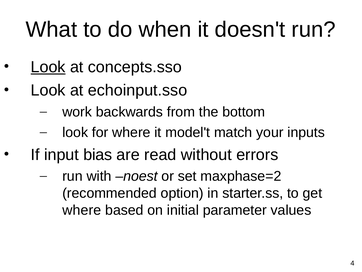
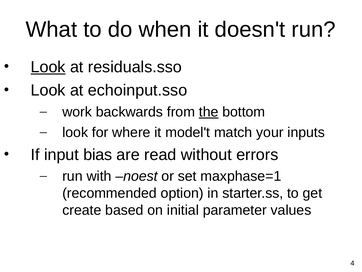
concepts.sso: concepts.sso -> residuals.sso (135, 67)
the underline: none -> present (209, 112)
maxphase=2: maxphase=2 -> maxphase=1 (241, 176)
where: where -> create (82, 210)
